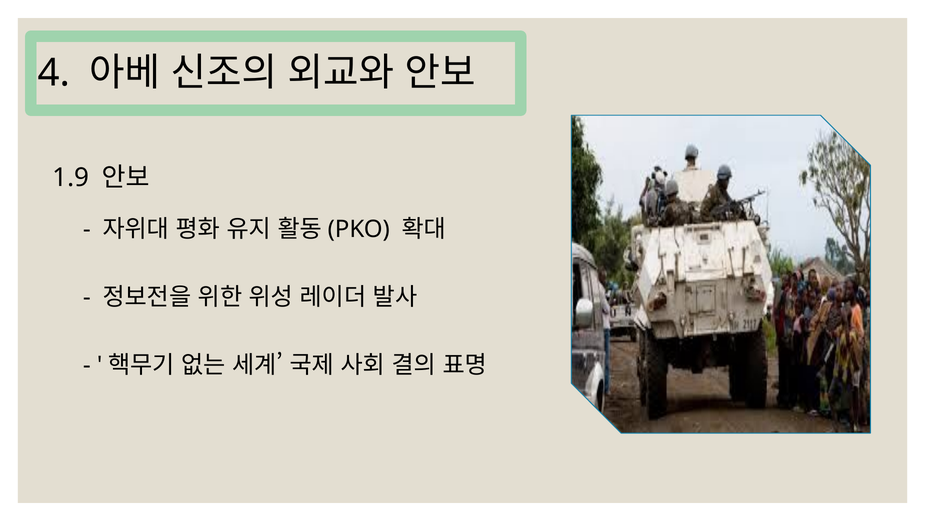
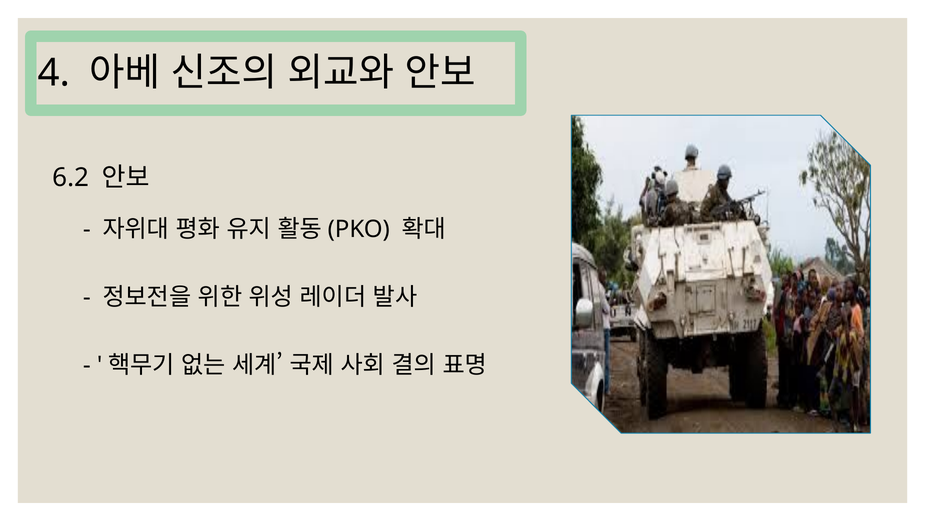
1.9: 1.9 -> 6.2 (71, 177)
